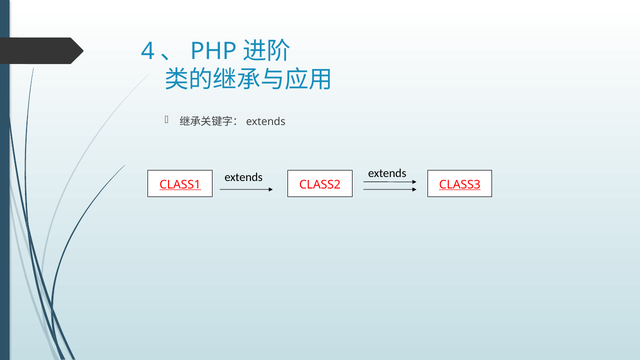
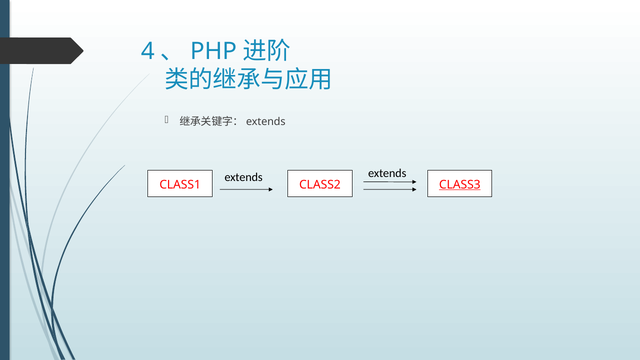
CLASS1 underline: present -> none (180, 185)
